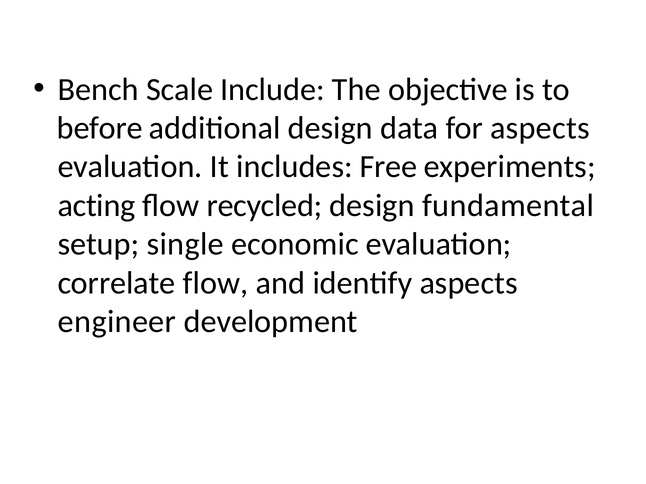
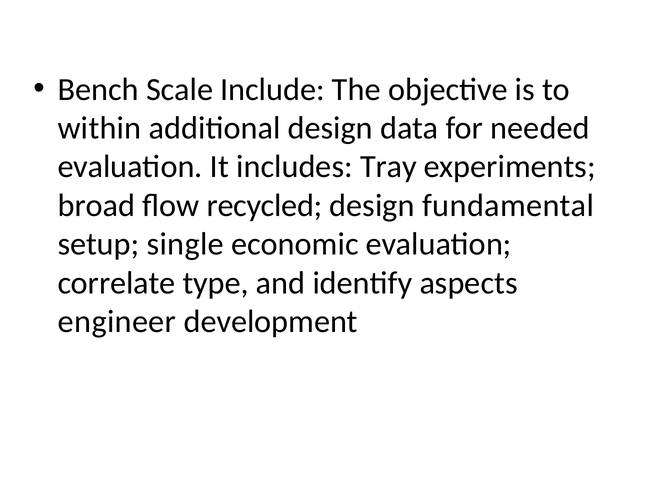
before: before -> within (99, 128)
for aspects: aspects -> needed (540, 128)
Free: Free -> Tray (388, 167)
acting: acting -> broad (96, 206)
correlate flow: flow -> type (216, 283)
